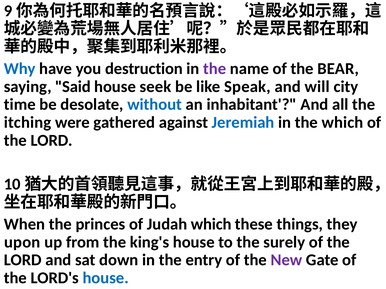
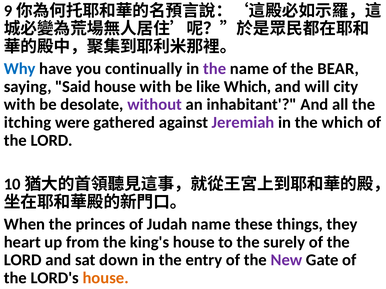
destruction: destruction -> continually (144, 69)
house seek: seek -> with (155, 87)
like Speak: Speak -> Which (248, 87)
time: time -> with (20, 105)
without colour: blue -> purple (155, 105)
Jeremiah colour: blue -> purple (243, 123)
Judah which: which -> name (211, 224)
upon: upon -> heart (22, 242)
house colour: blue -> orange (106, 278)
